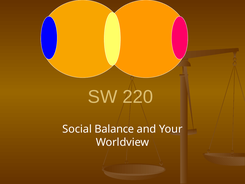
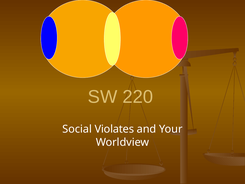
Balance: Balance -> Violates (114, 129)
